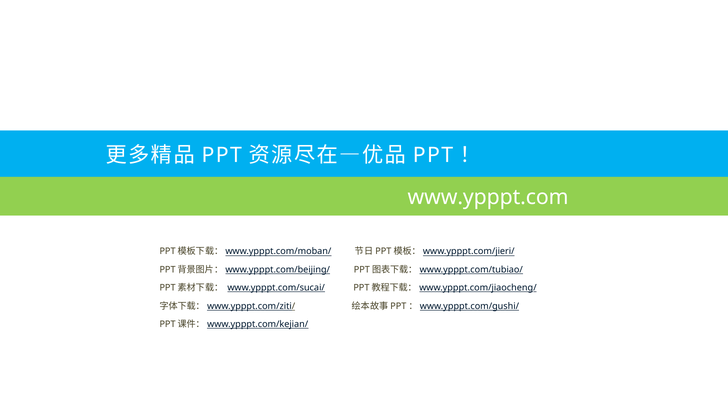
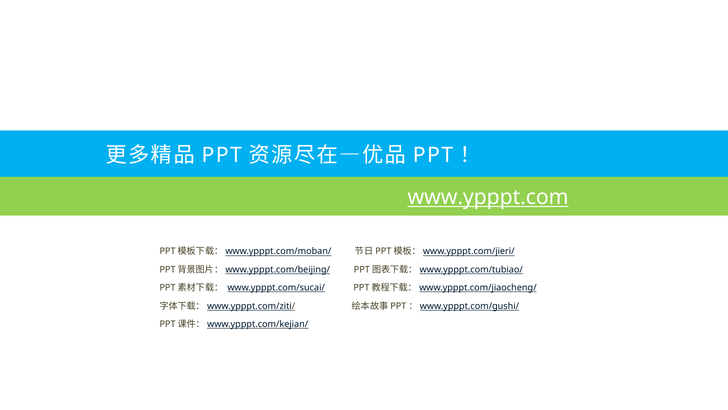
www.ypppt.com underline: none -> present (488, 197)
